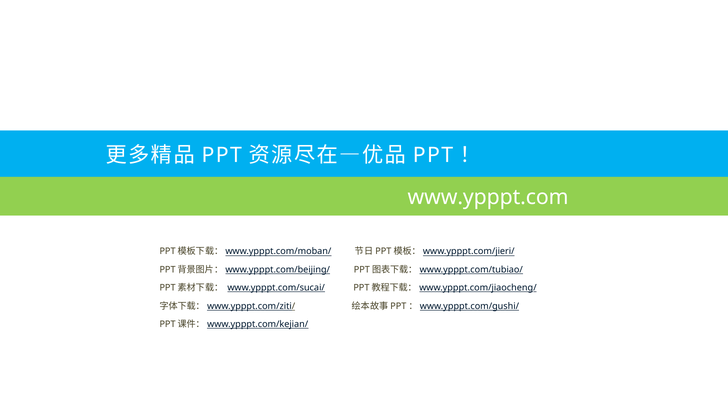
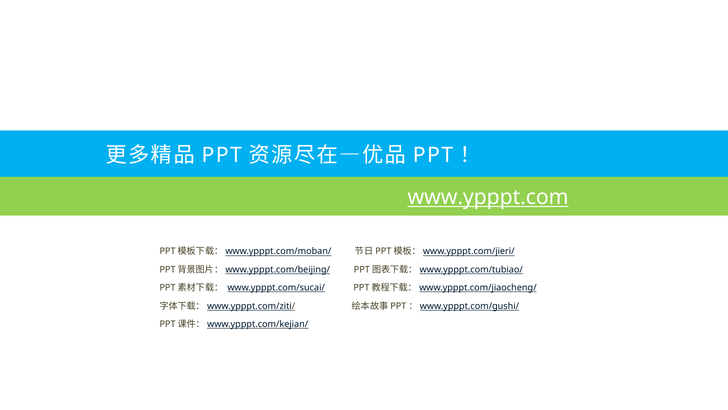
www.ypppt.com underline: none -> present (488, 197)
